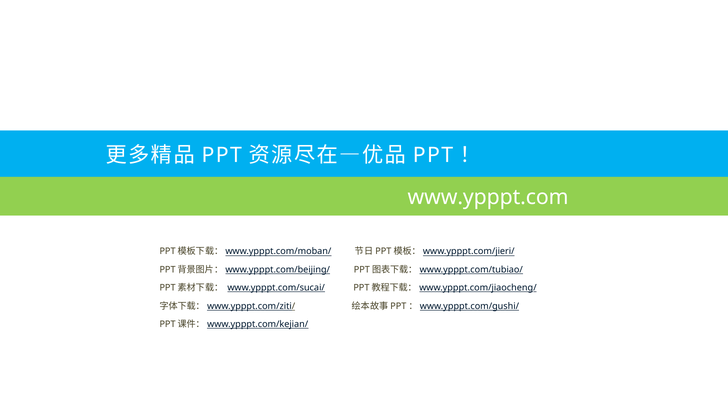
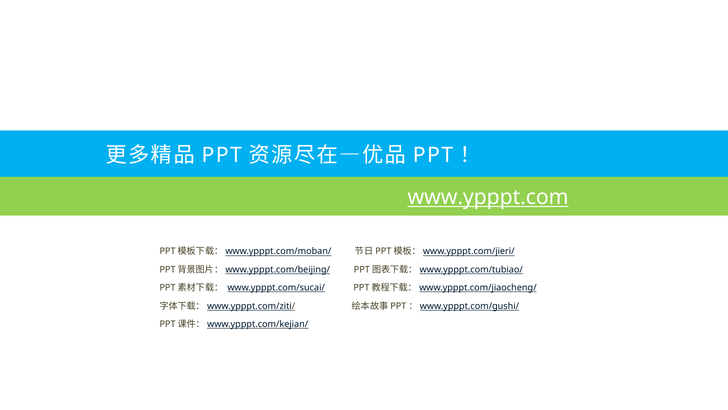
www.ypppt.com underline: none -> present (488, 197)
